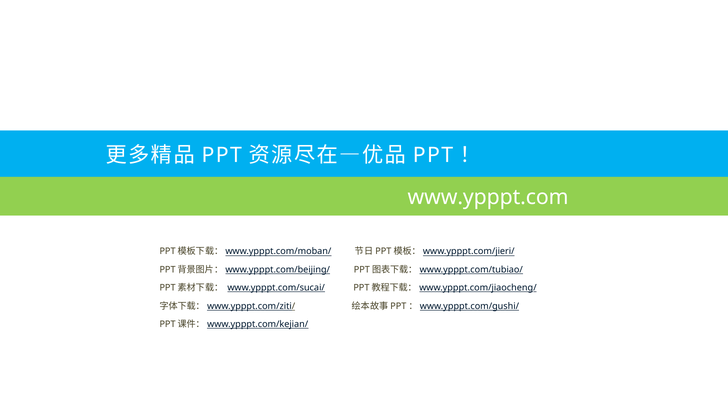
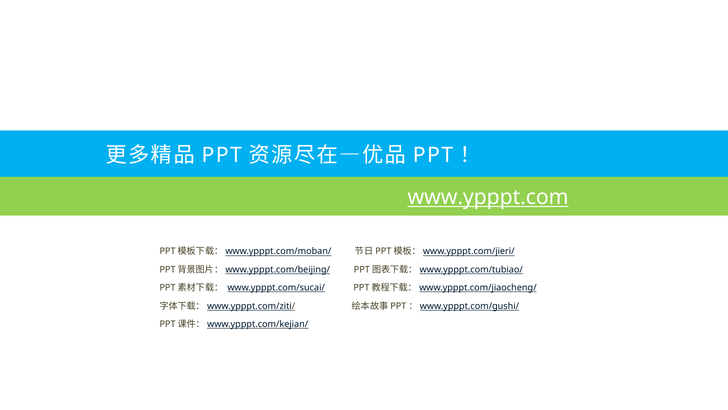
www.ypppt.com underline: none -> present (488, 197)
